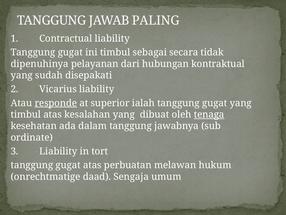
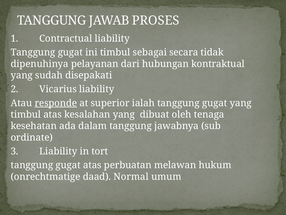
PALING: PALING -> PROSES (156, 20)
tenaga underline: present -> none (209, 114)
Sengaja: Sengaja -> Normal (131, 176)
